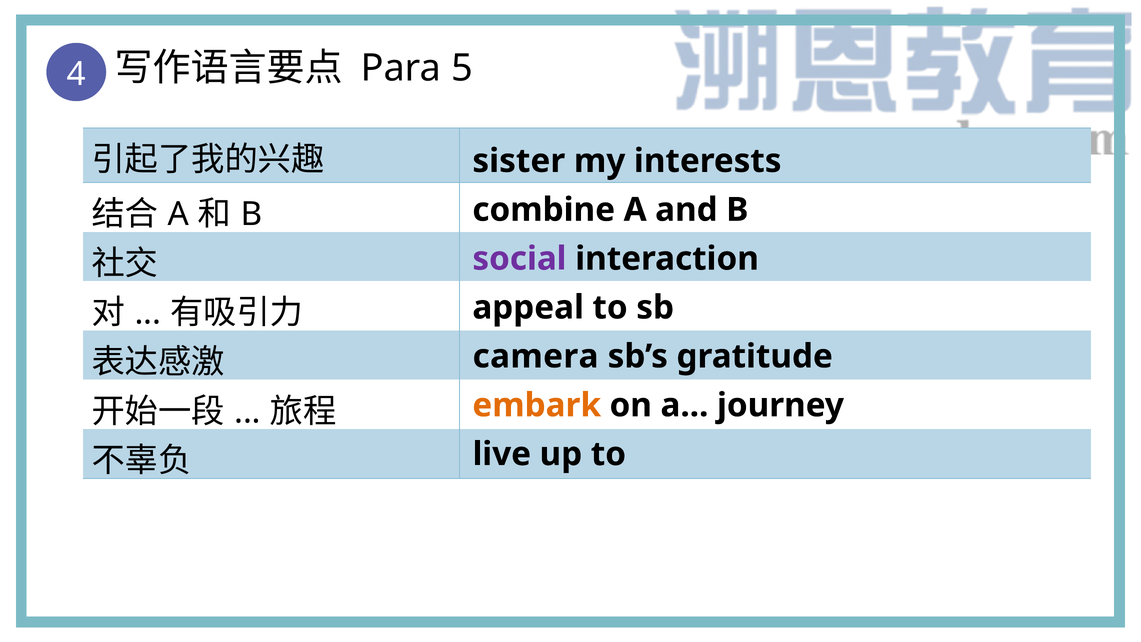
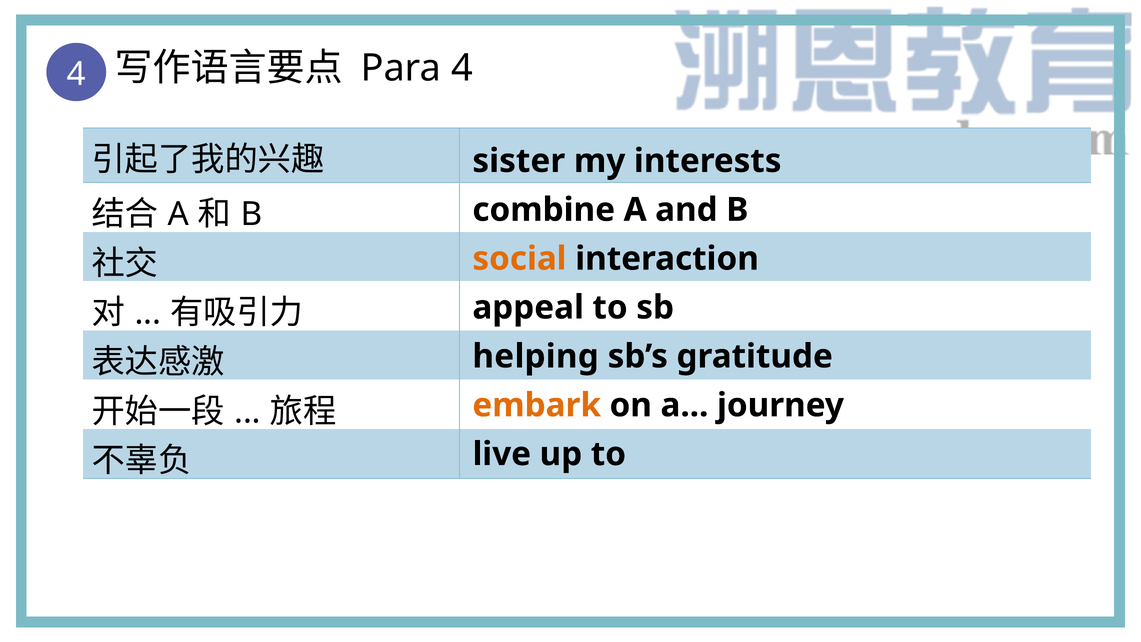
Para 5: 5 -> 4 (462, 68)
social colour: purple -> orange (520, 259)
camera: camera -> helping (536, 356)
